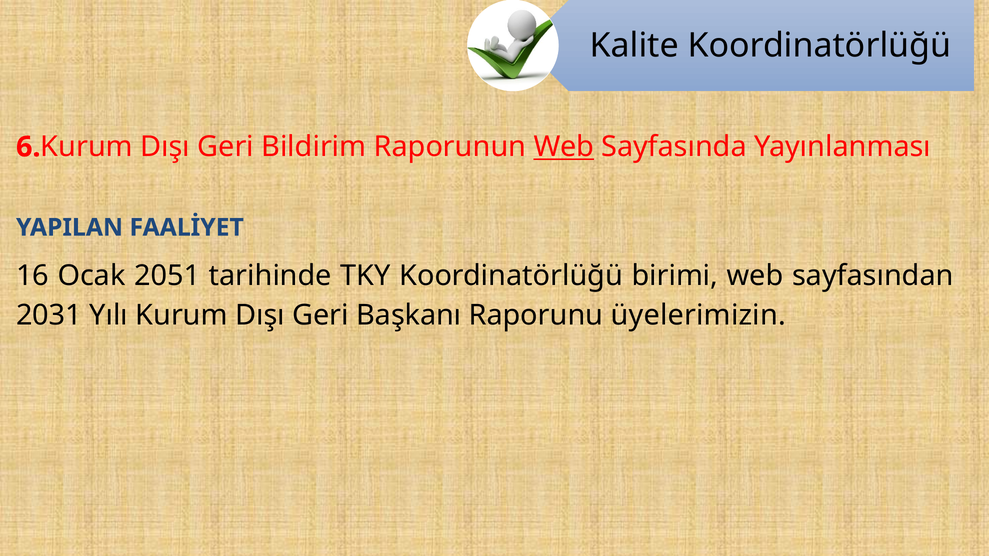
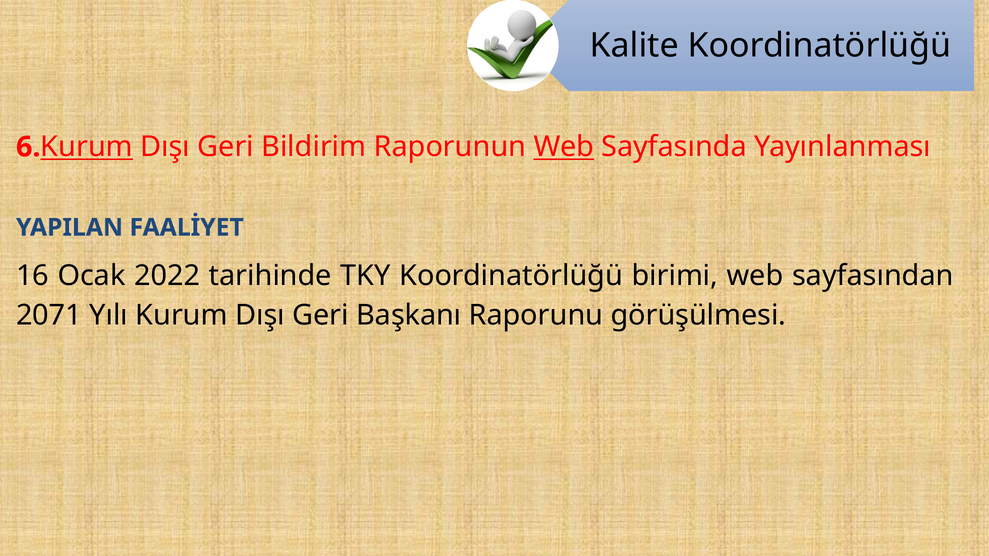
Kurum underline: none -> present (87, 147)
2051: 2051 -> 2022 (167, 276)
2031: 2031 -> 2071 (49, 316)
üyelerimizin: üyelerimizin -> görüşülmesi (698, 316)
